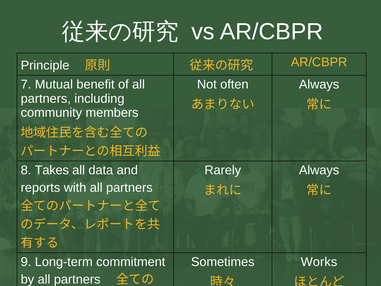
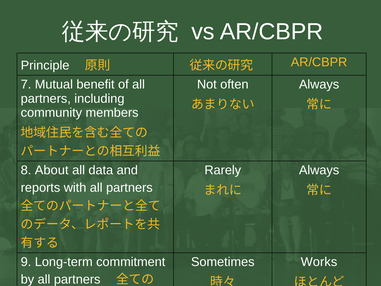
Takes: Takes -> About (52, 170)
